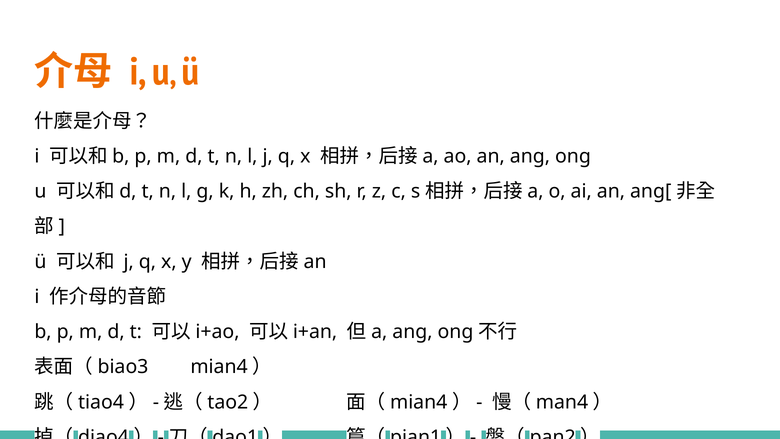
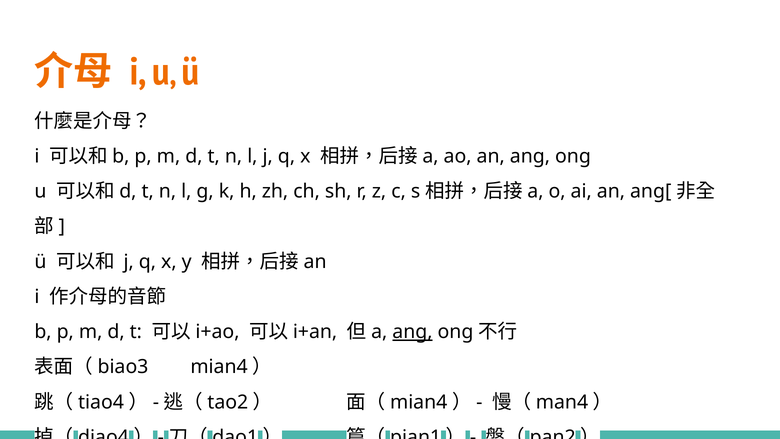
ang underline: none -> present (412, 332)
